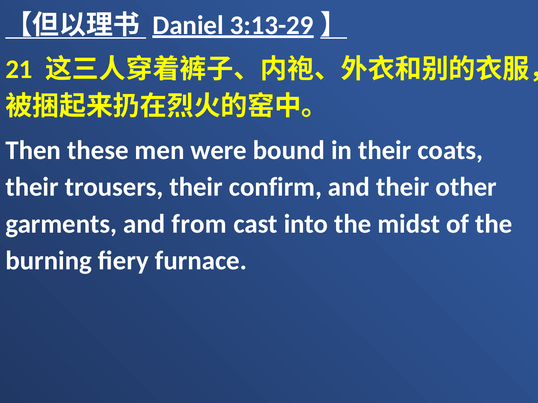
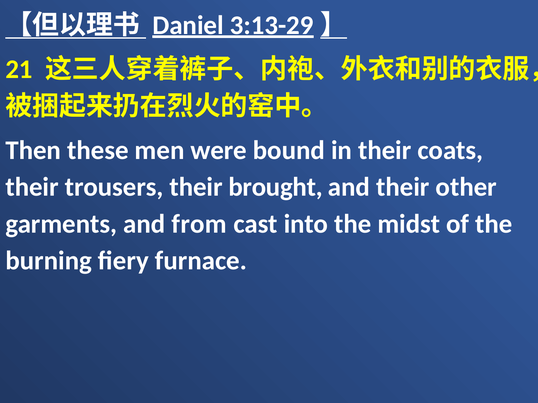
confirm: confirm -> brought (276, 187)
